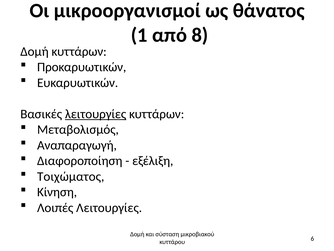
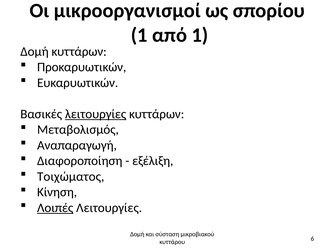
θάνατος: θάνατος -> σπορίου (269, 11)
από 8: 8 -> 1 (200, 35)
Λοιπές underline: none -> present (55, 207)
